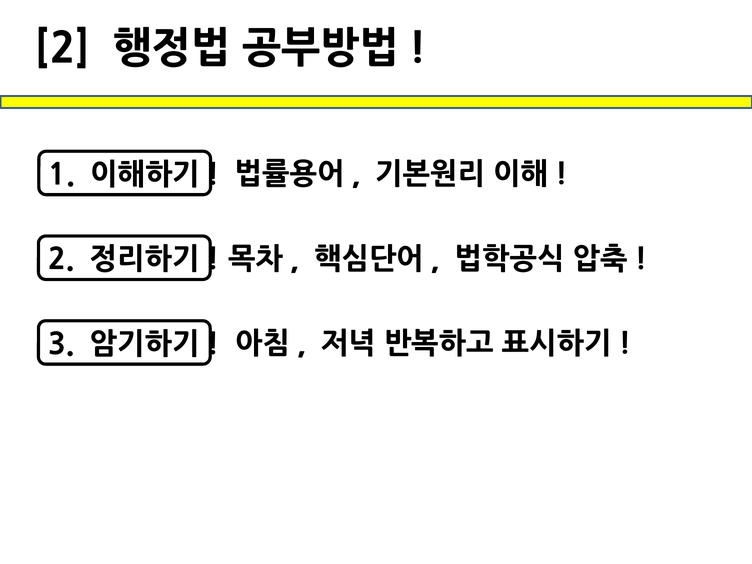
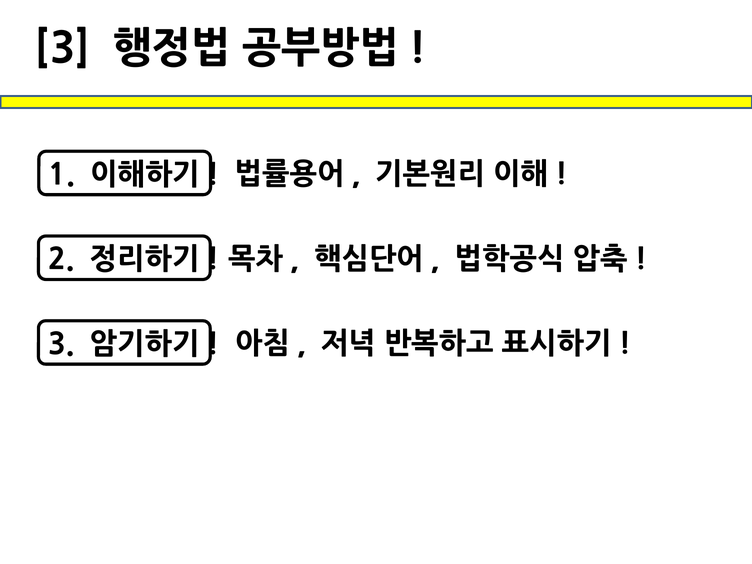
2: 2 -> 3 (63, 49)
